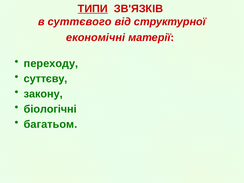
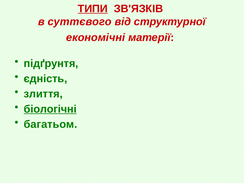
переходу: переходу -> підґрунтя (51, 63)
суттєву: суттєву -> єдність (46, 79)
закону: закону -> злиття (43, 94)
біологічні underline: none -> present (50, 109)
